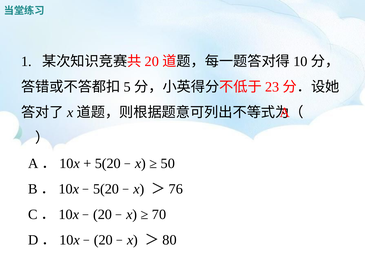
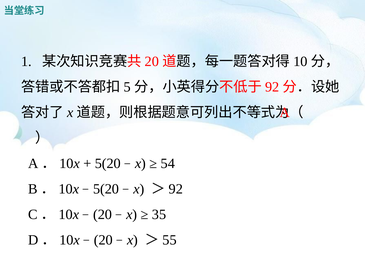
23: 23 -> 92 (272, 87)
50: 50 -> 54 (168, 164)
76: 76 -> 92 (176, 189)
70: 70 -> 35 (159, 215)
80: 80 -> 55 (170, 241)
